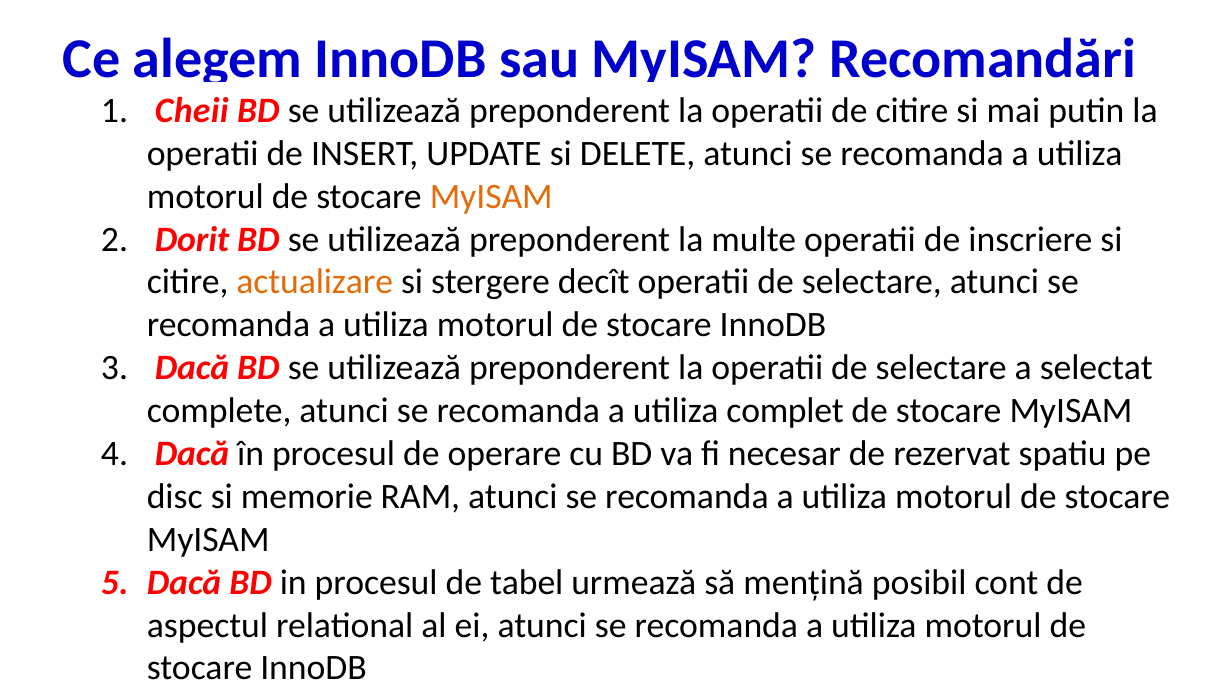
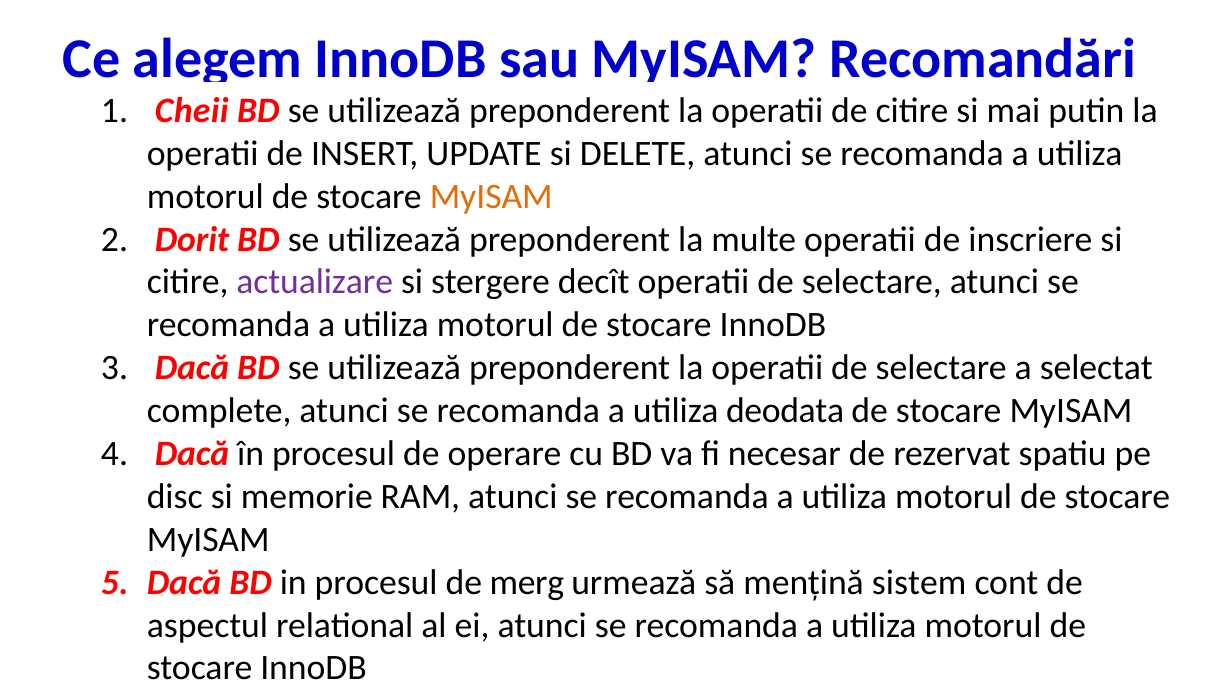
actualizare colour: orange -> purple (315, 282)
complet: complet -> deodata (785, 410)
tabel: tabel -> merg (527, 582)
posibil: posibil -> sistem (919, 582)
